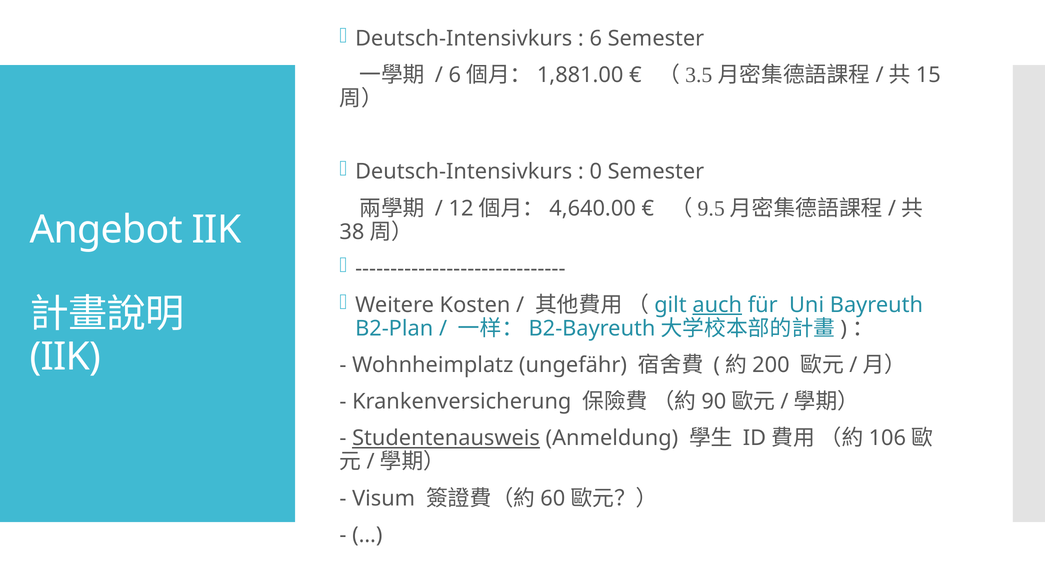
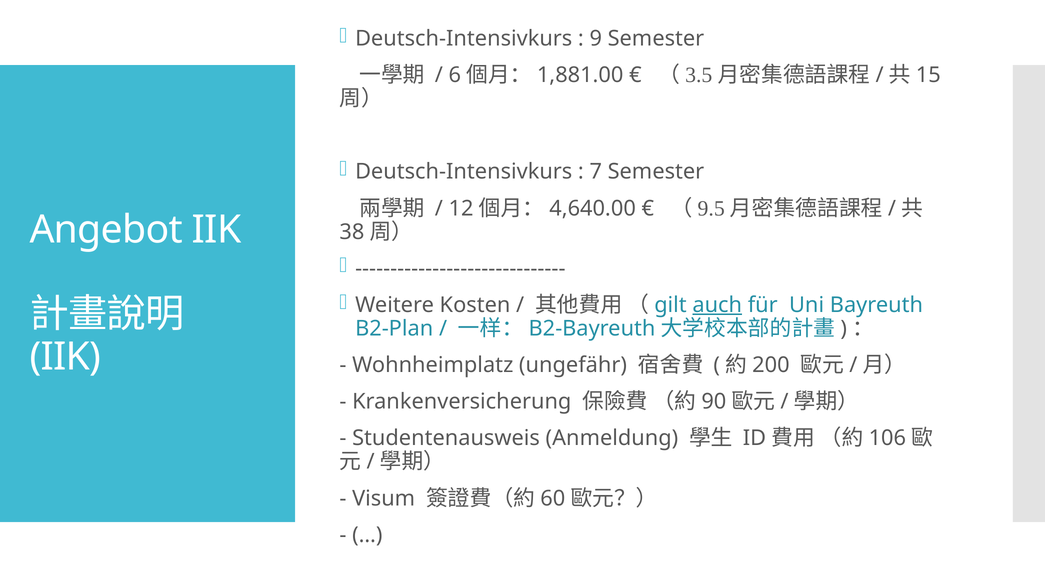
6: 6 -> 9 (596, 39)
0: 0 -> 7 (596, 172)
Studentenausweis underline: present -> none (446, 438)
